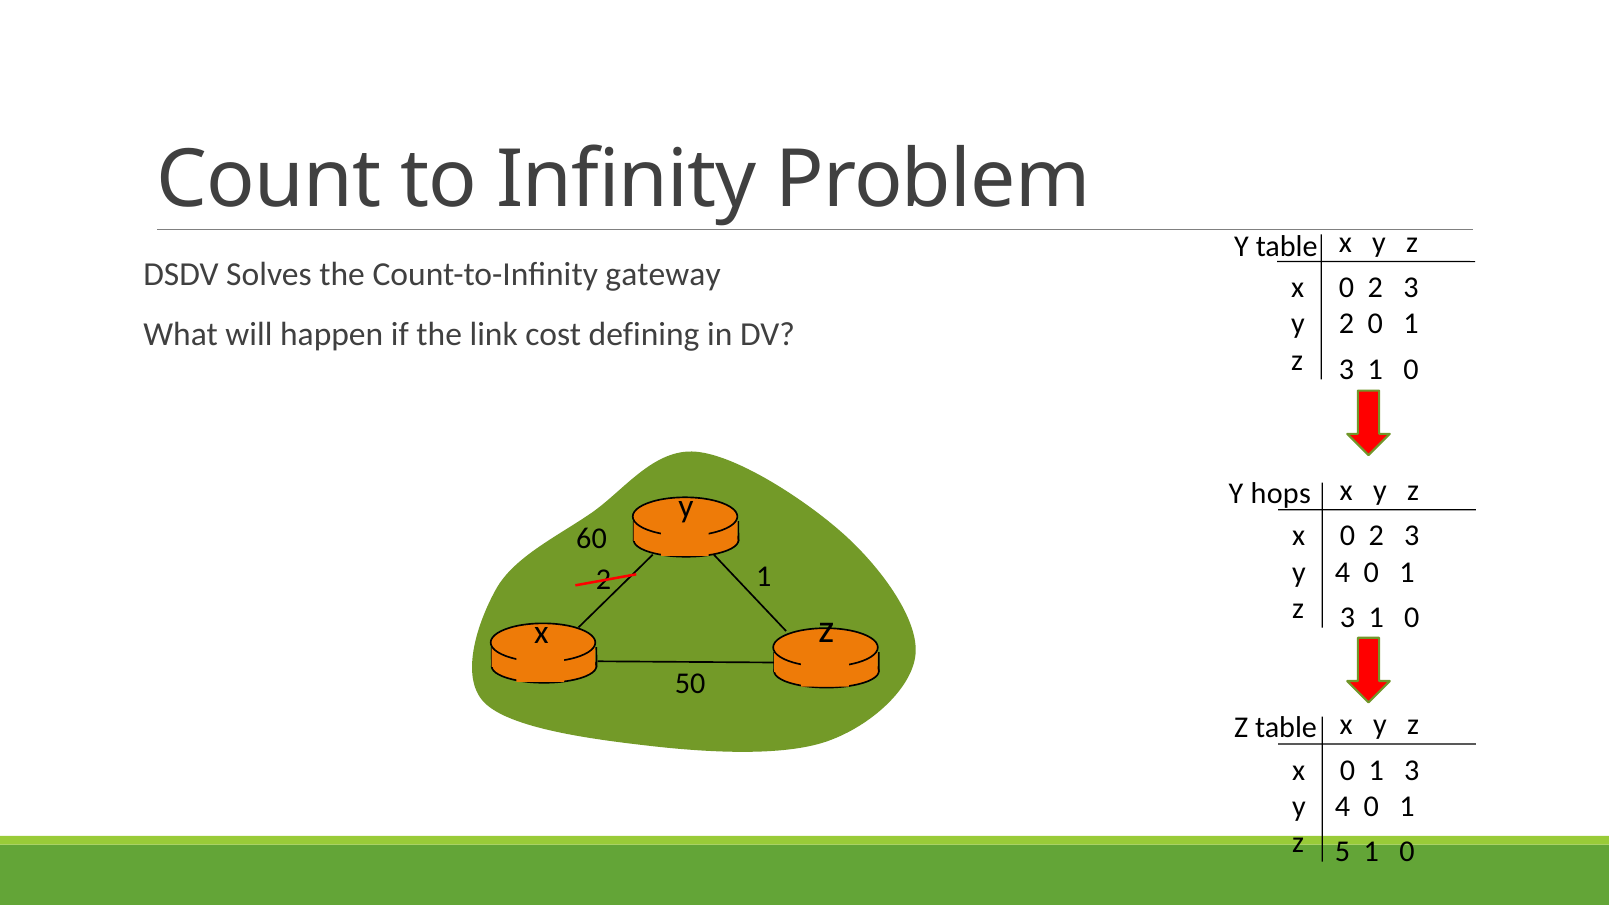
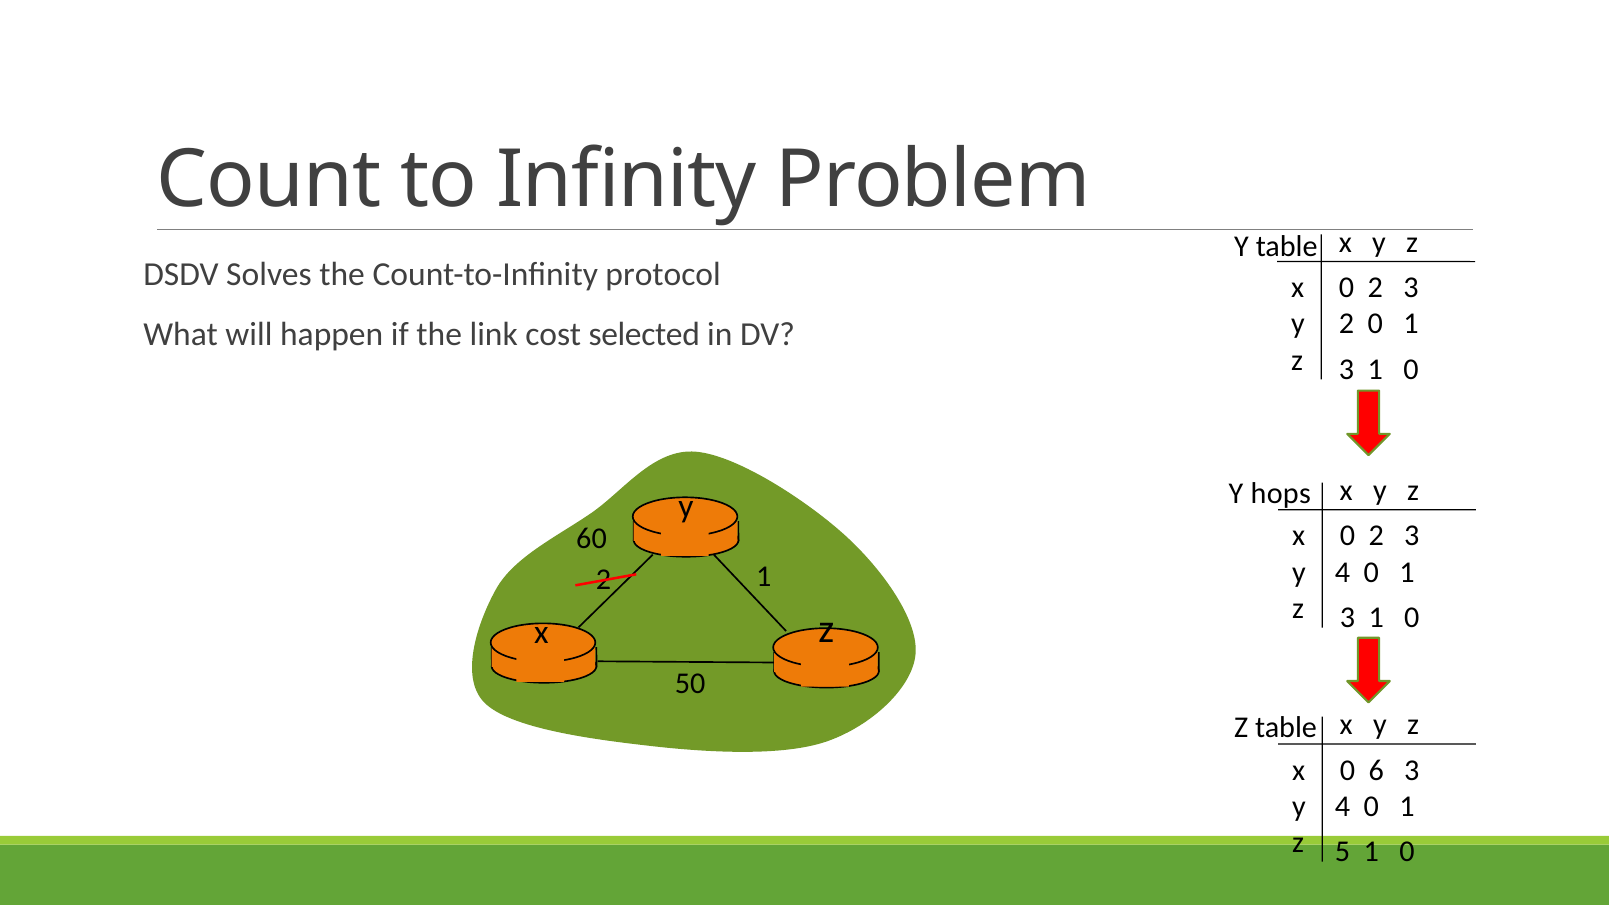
gateway: gateway -> protocol (663, 275)
defining: defining -> selected (644, 334)
1: 1 -> 6 (1376, 770)
